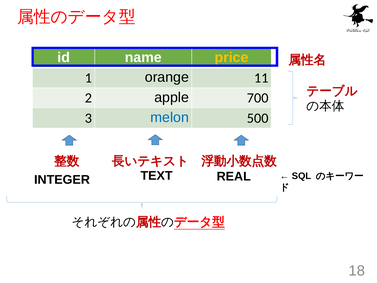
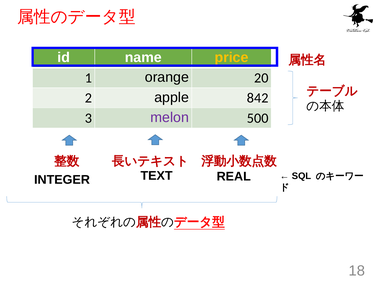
11: 11 -> 20 (261, 78)
700: 700 -> 842 (258, 98)
melon colour: blue -> purple (170, 117)
